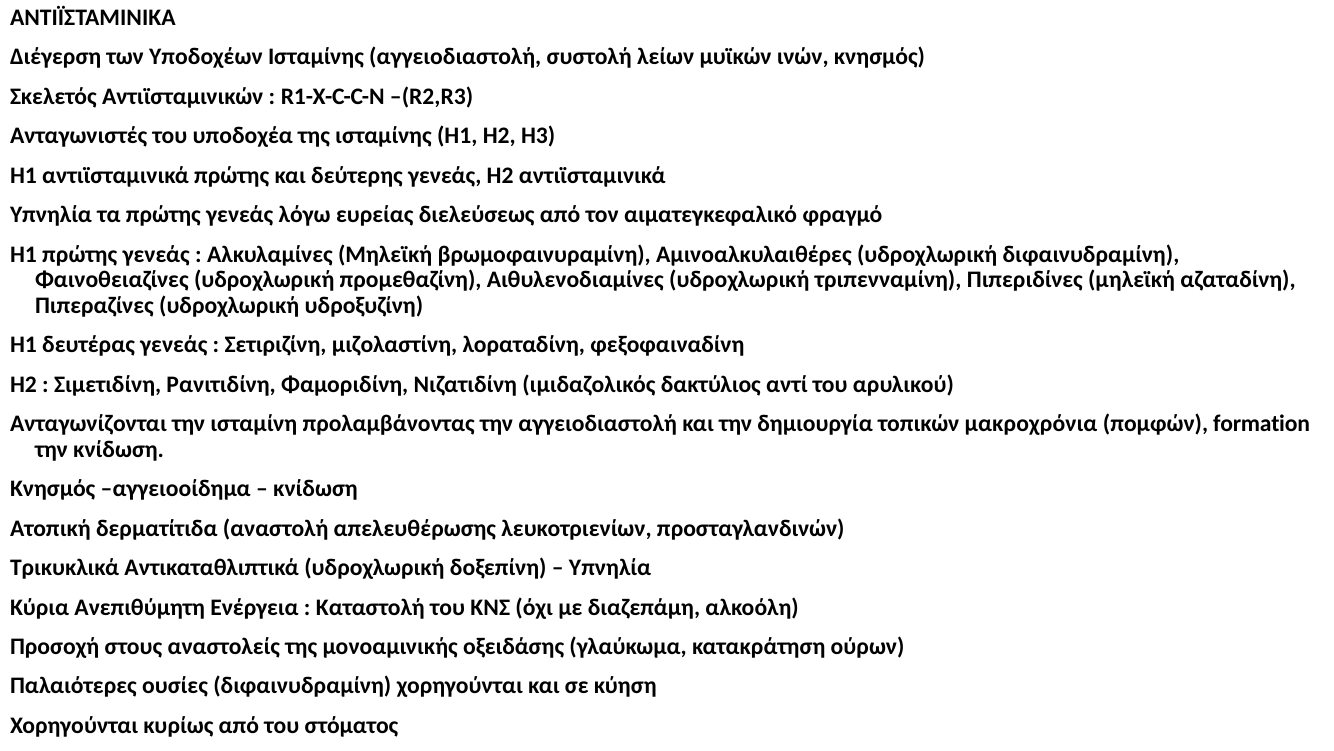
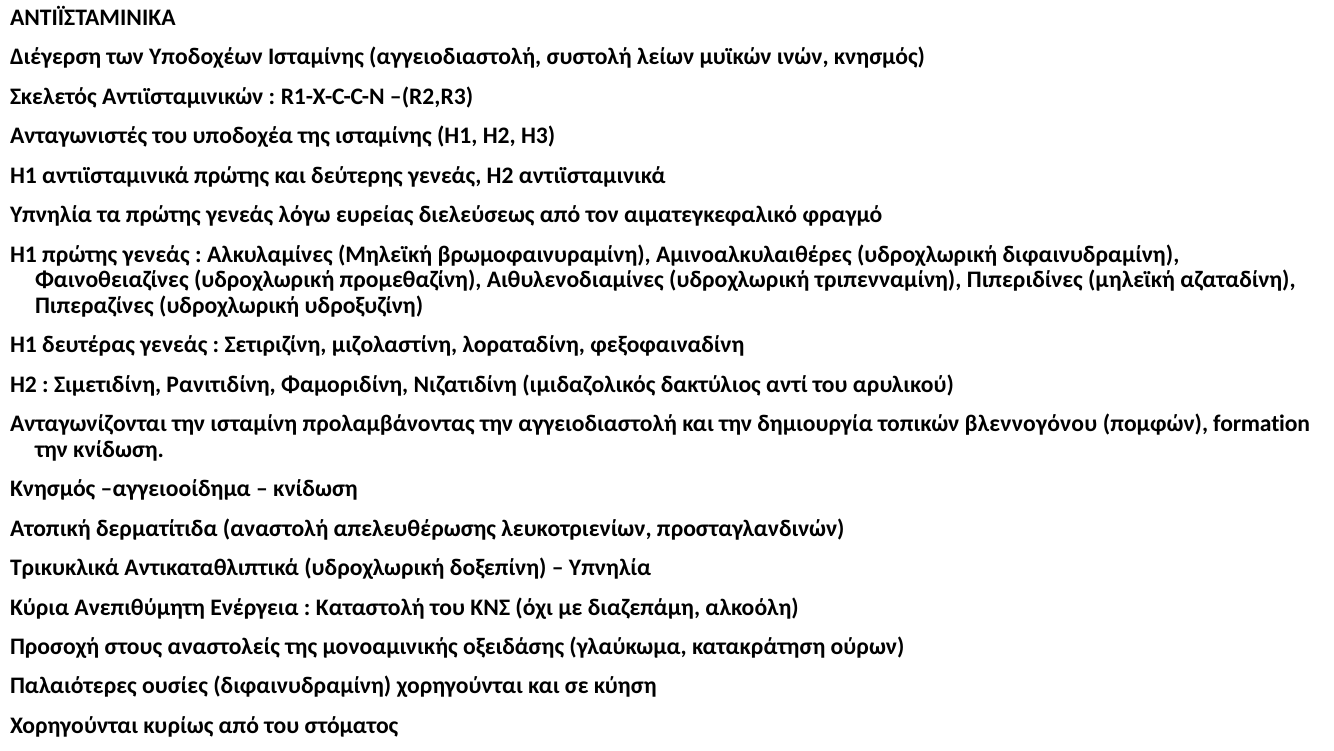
μακροχρόνια: μακροχρόνια -> βλεννογόνου (1031, 424)
